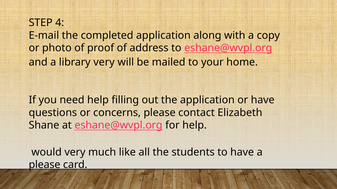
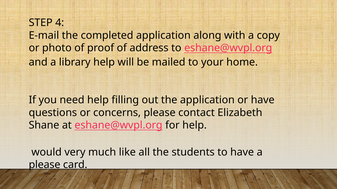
library very: very -> help (104, 62)
